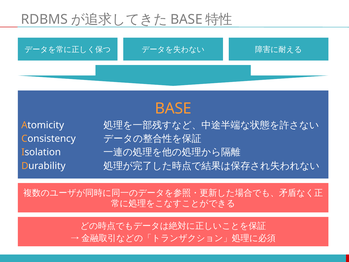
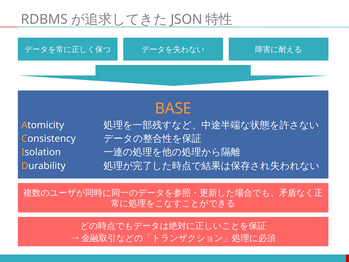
BASE: BASE -> JSON (187, 19)
